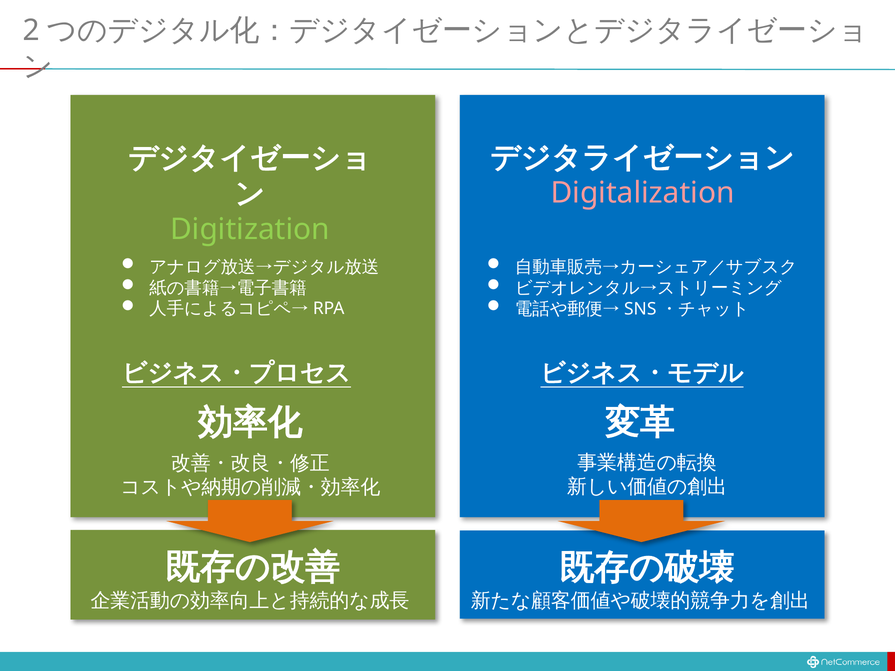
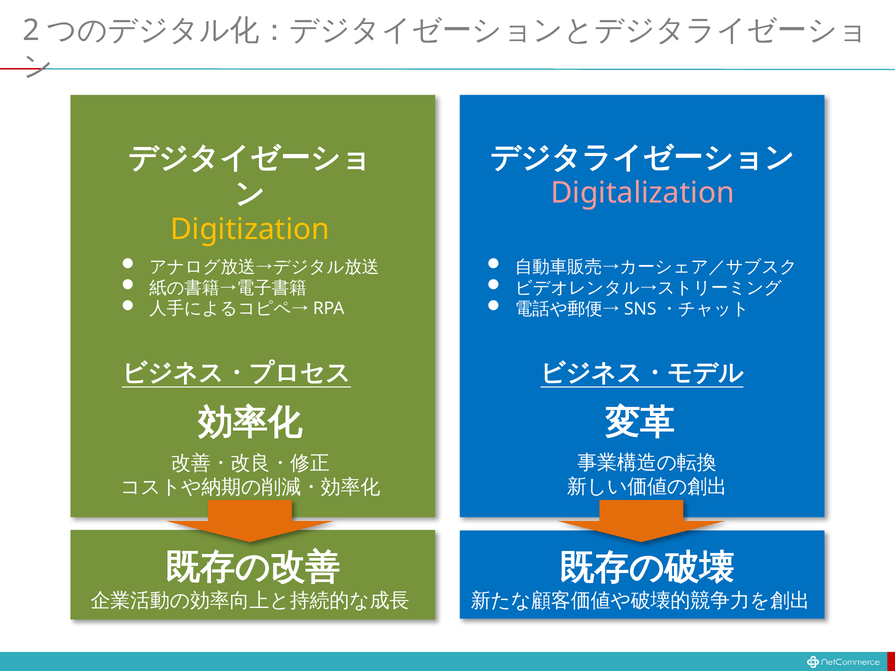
Digitization colour: light green -> yellow (250, 229)
